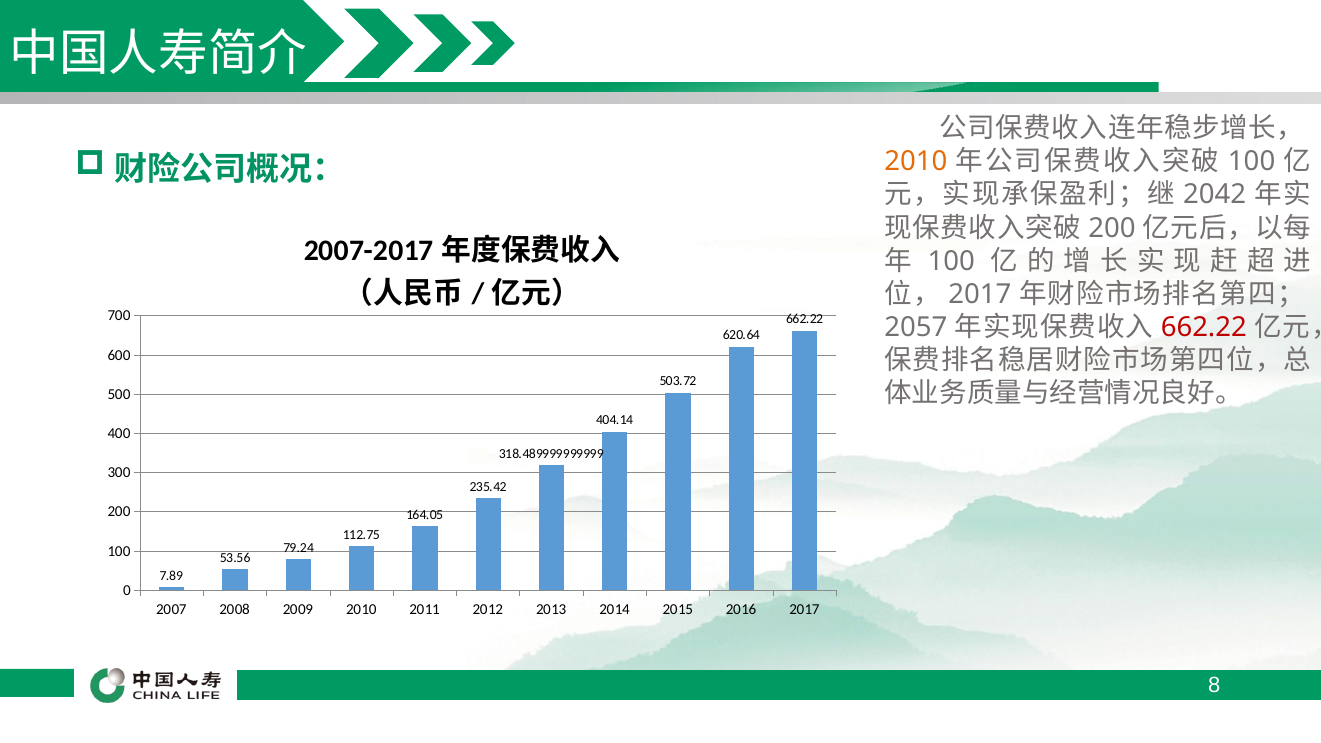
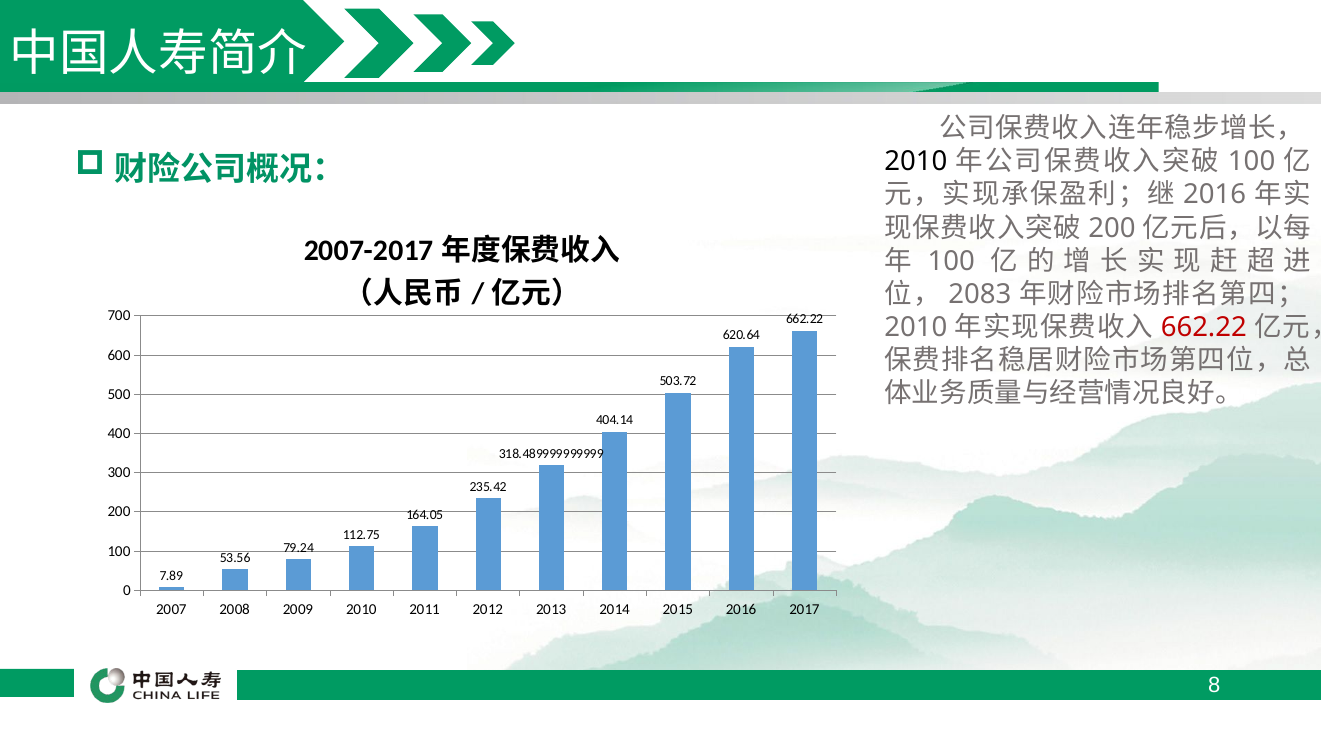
2010 colour: orange -> black (916, 162)
2042: 2042 -> 2016 (1215, 195)
2017: 2017 -> 2083 (980, 294)
2057: 2057 -> 2010 (916, 327)
